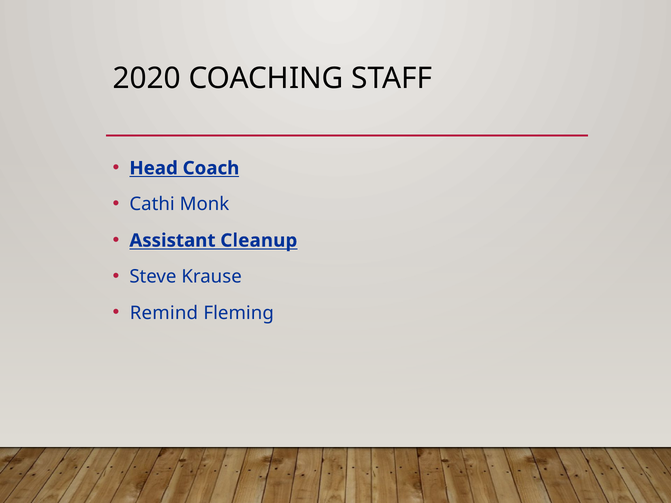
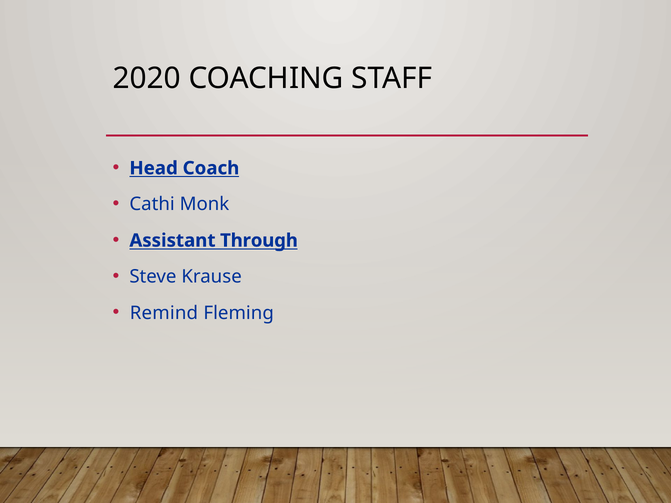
Cleanup: Cleanup -> Through (259, 241)
